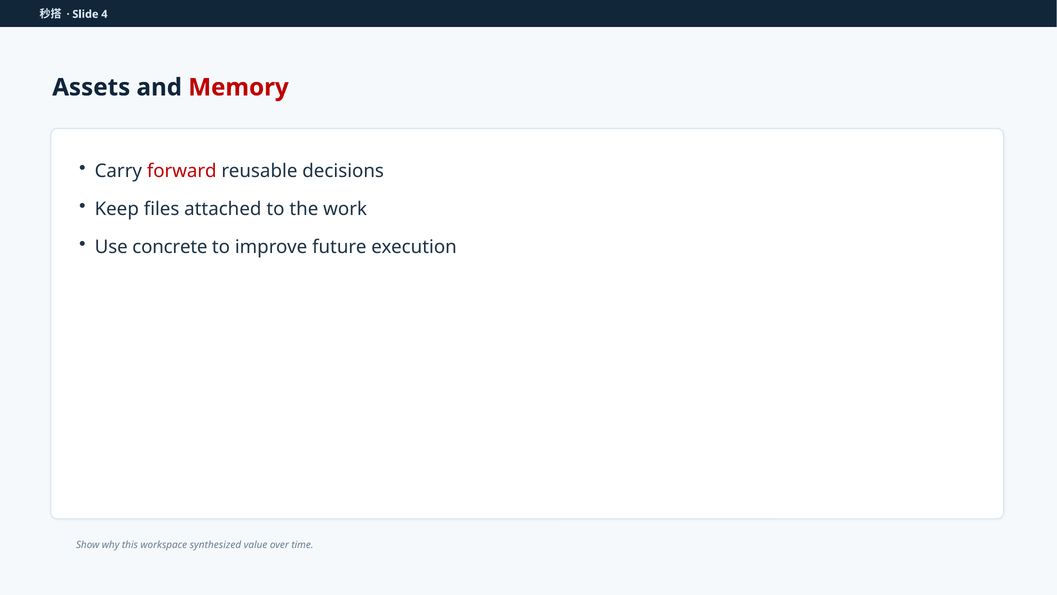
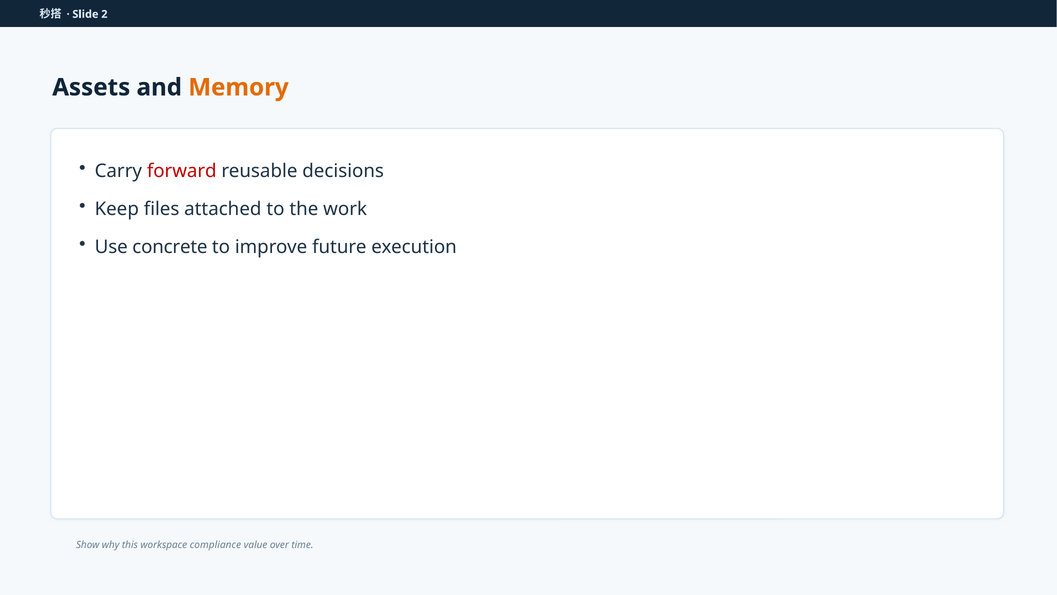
4: 4 -> 2 (104, 14)
Memory colour: red -> orange (238, 87)
synthesized: synthesized -> compliance (215, 544)
